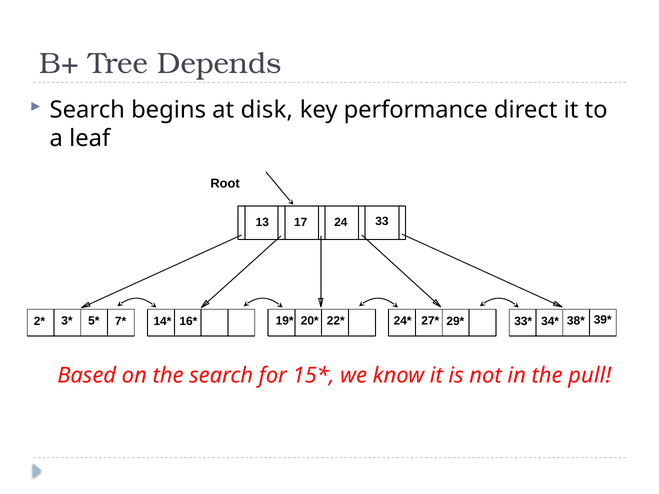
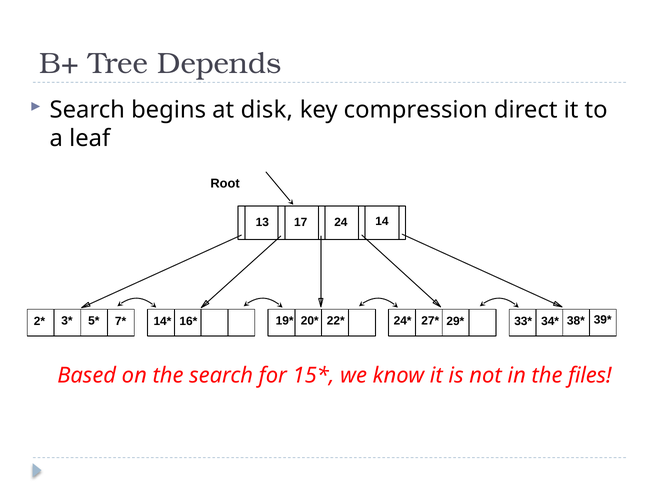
performance: performance -> compression (416, 110)
33: 33 -> 14 (382, 222)
pull: pull -> files (590, 376)
